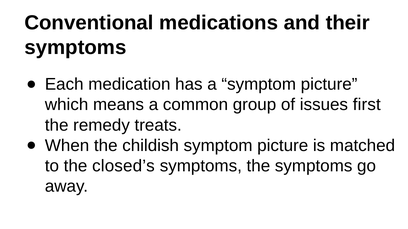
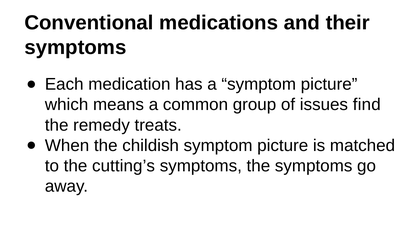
first: first -> find (367, 105)
closed’s: closed’s -> cutting’s (123, 166)
